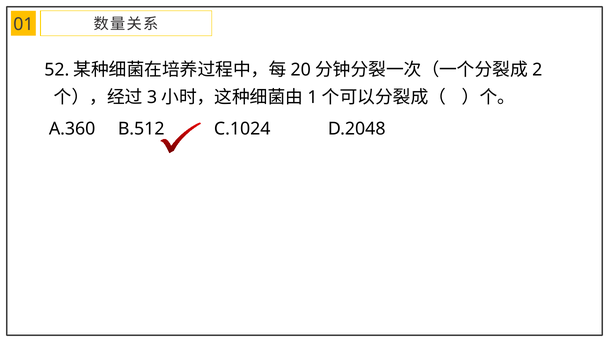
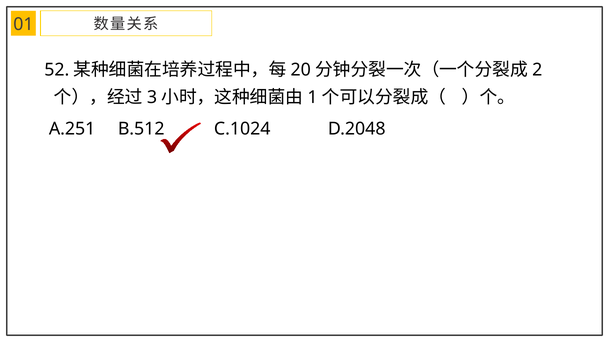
A.360: A.360 -> A.251 (72, 129)
